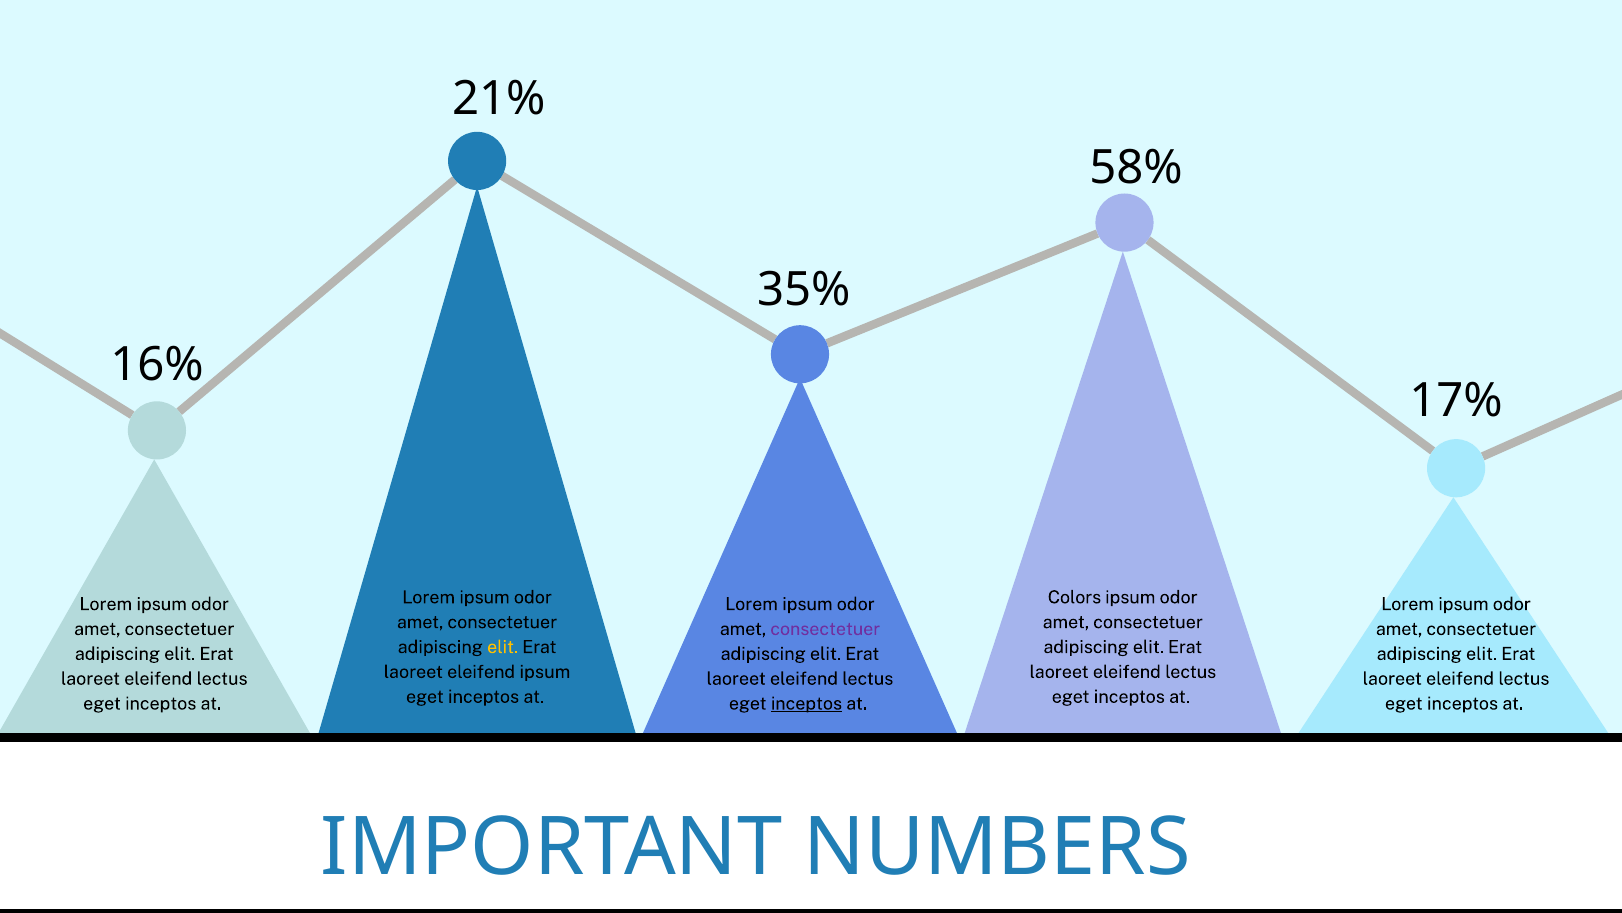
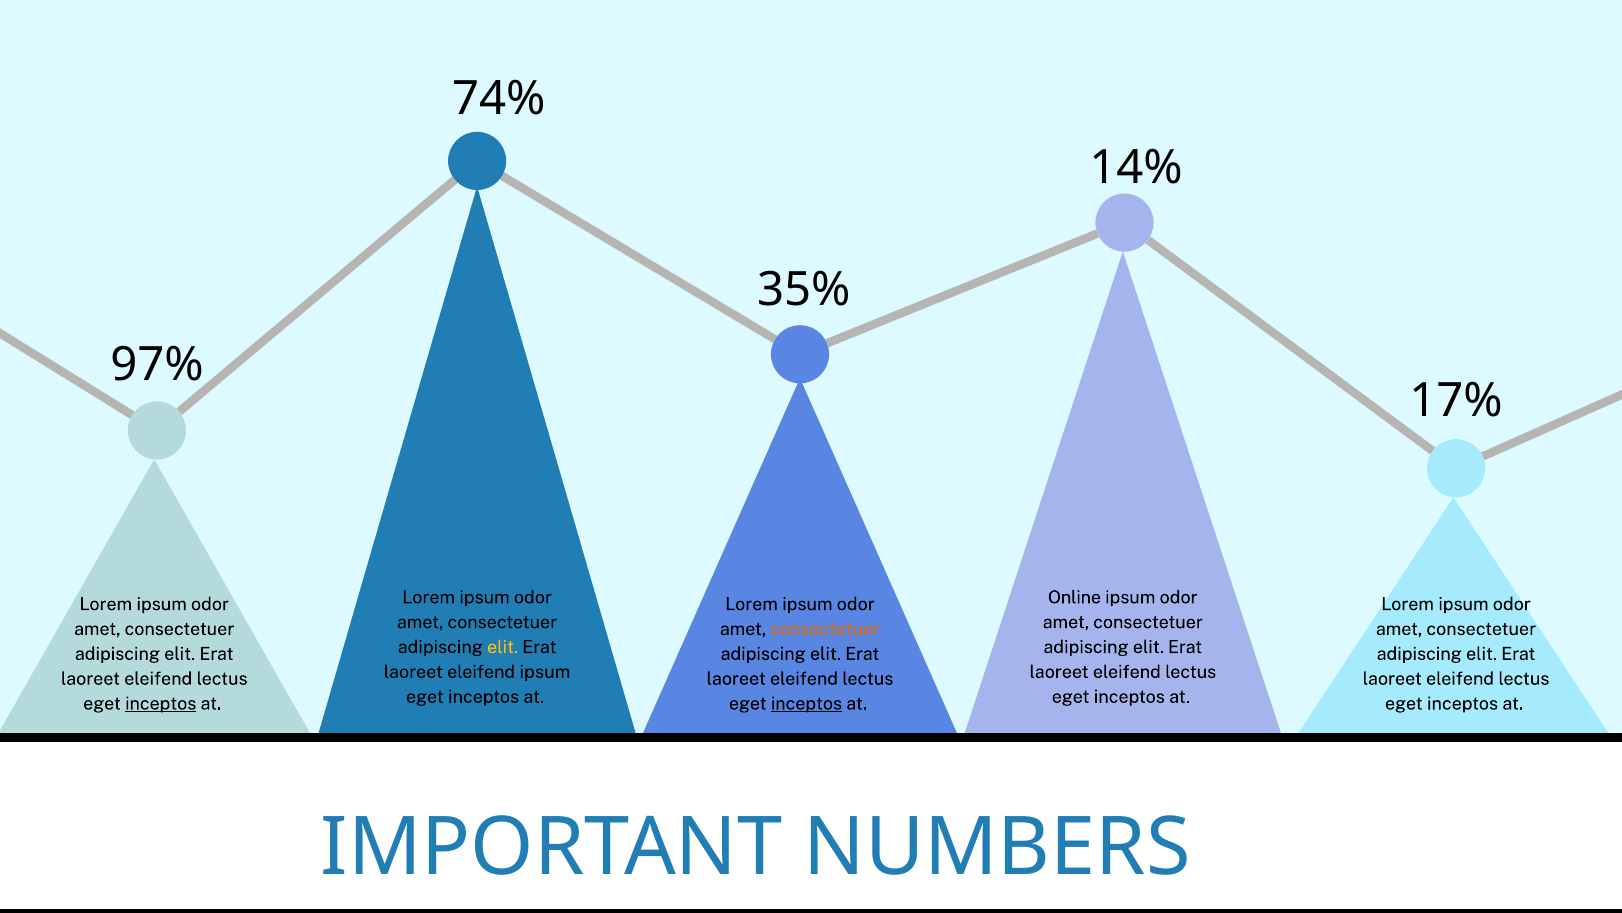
21%: 21% -> 74% (499, 99)
58%: 58% -> 14% (1136, 168)
16%: 16% -> 97% (157, 365)
Colors: Colors -> Online (1074, 597)
consectetuer colour: purple -> orange (825, 629)
inceptos underline: none -> present (161, 703)
